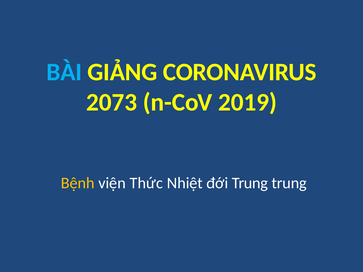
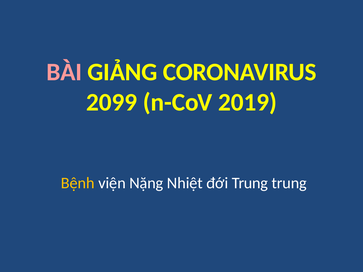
BÀI colour: light blue -> pink (64, 72)
2073: 2073 -> 2099 (112, 102)
Thức: Thức -> Nặng (146, 183)
